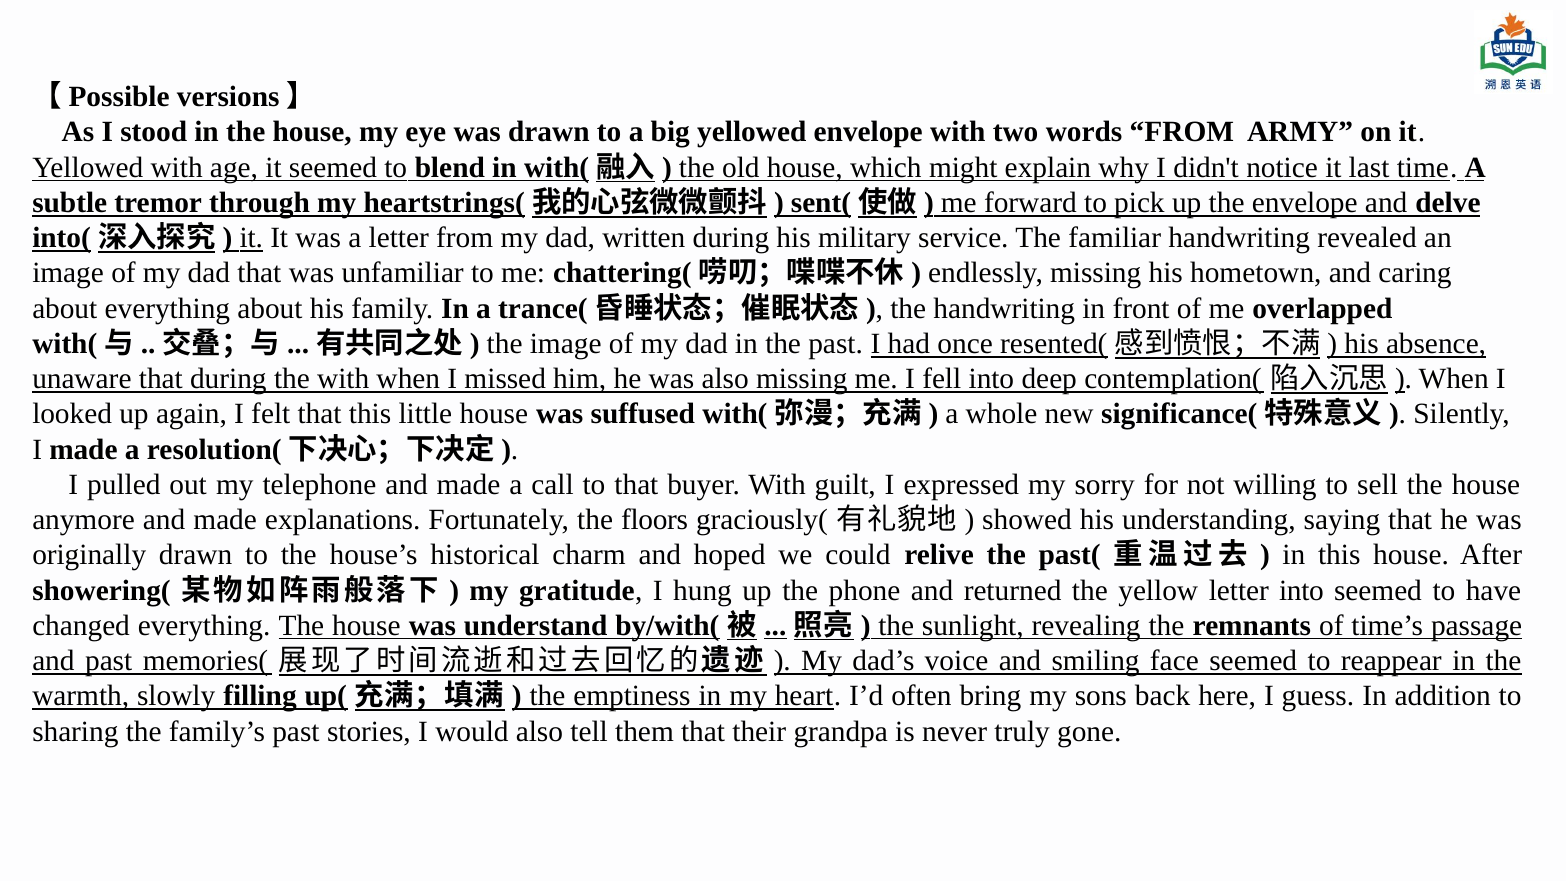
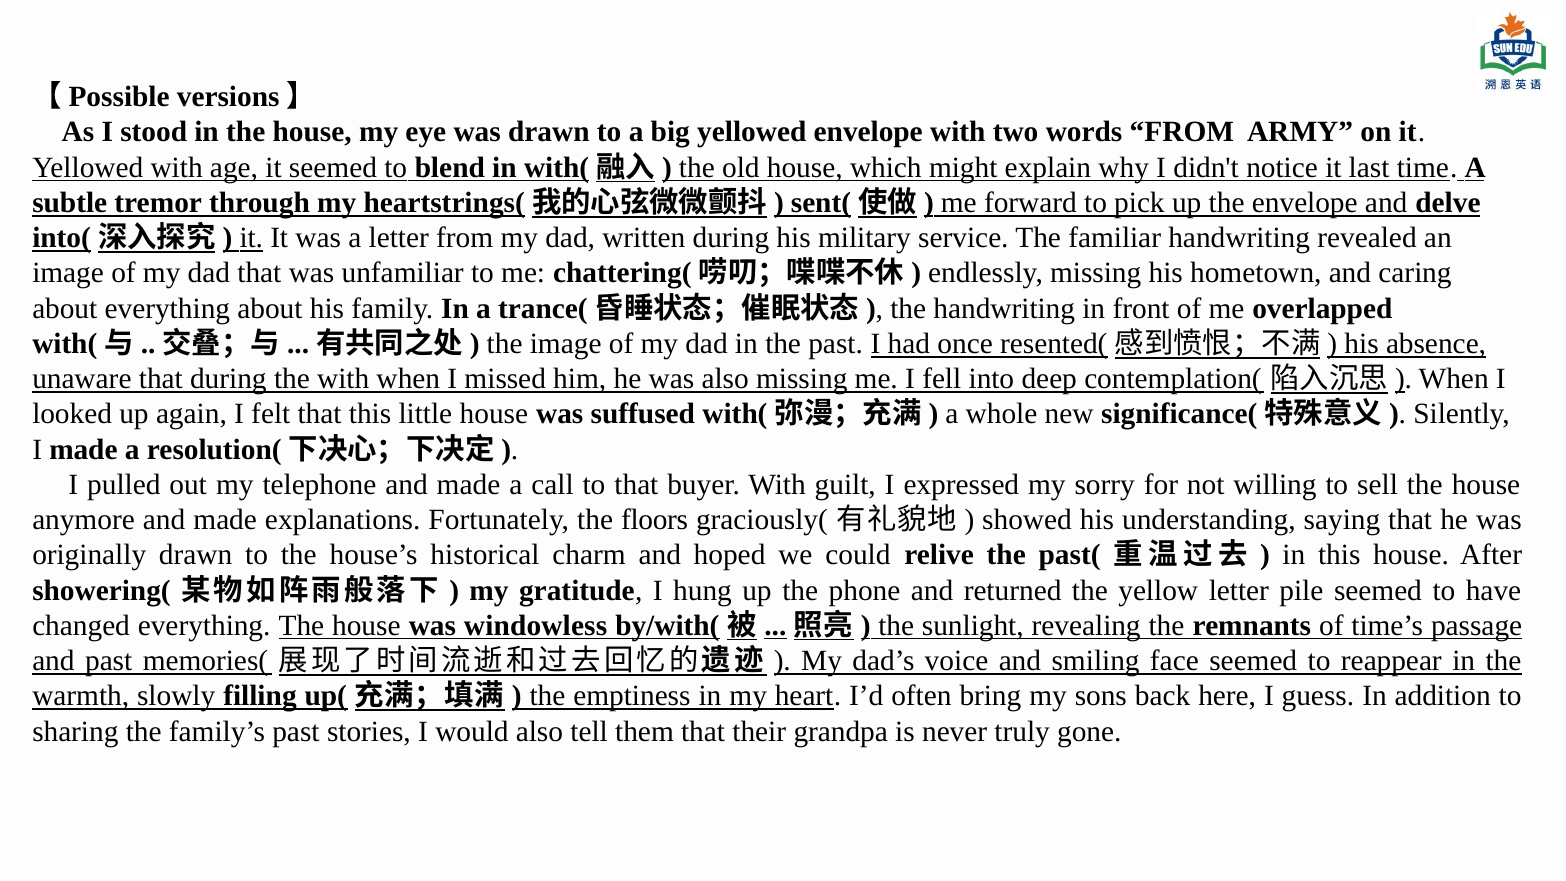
letter into: into -> pile (1301, 590)
understand: understand -> windowless (536, 626)
